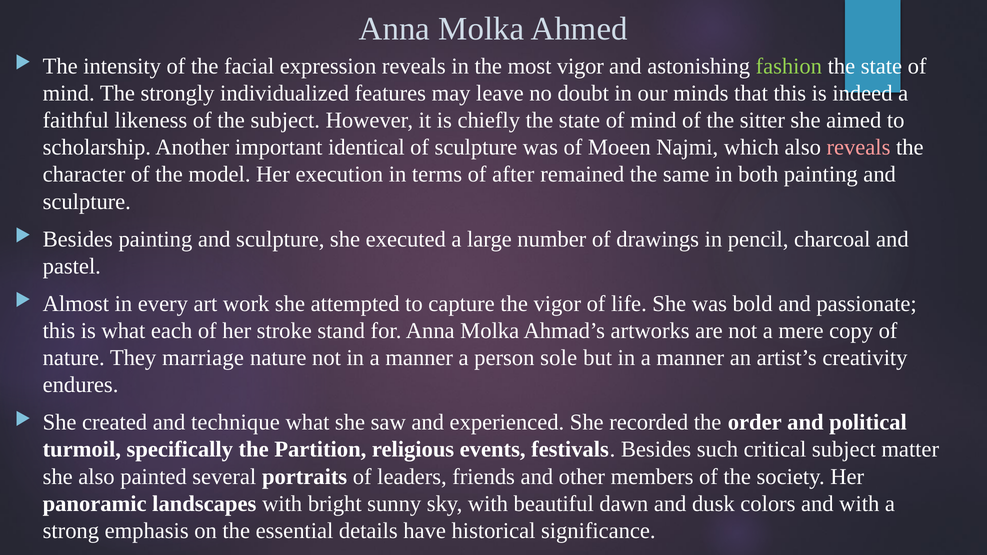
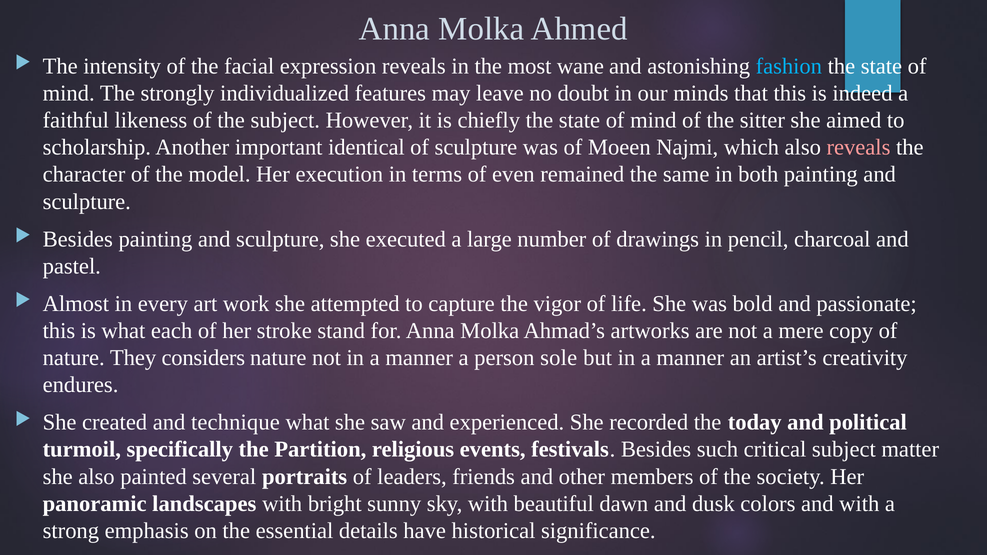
most vigor: vigor -> wane (580, 66)
fashion colour: light green -> light blue (789, 66)
after: after -> even (513, 175)
marriage: marriage -> considers (203, 358)
order: order -> today (755, 423)
